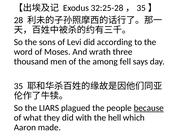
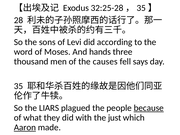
wrath: wrath -> hands (100, 52)
among: among -> causes (105, 62)
hell: hell -> just (115, 118)
Aaron underline: none -> present (25, 127)
